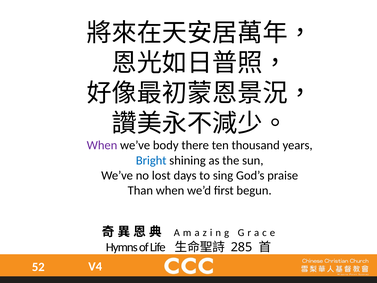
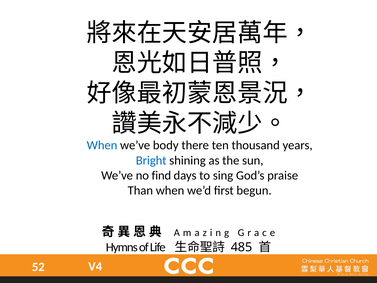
When colour: purple -> blue (102, 145)
lost: lost -> find (161, 175)
285: 285 -> 485 (242, 247)
